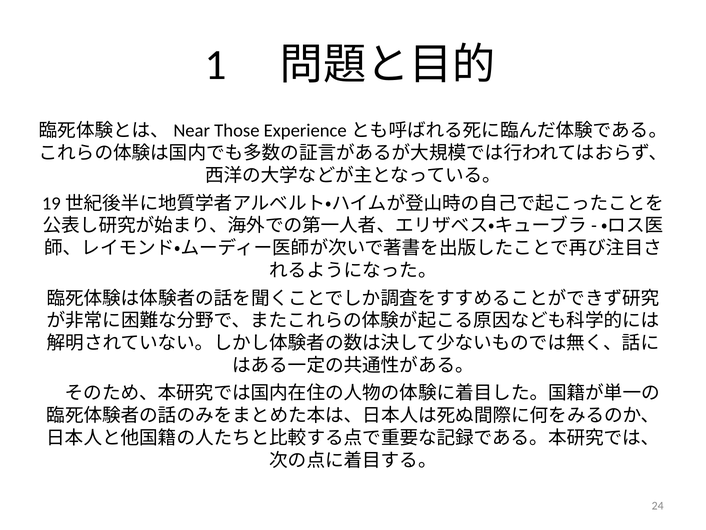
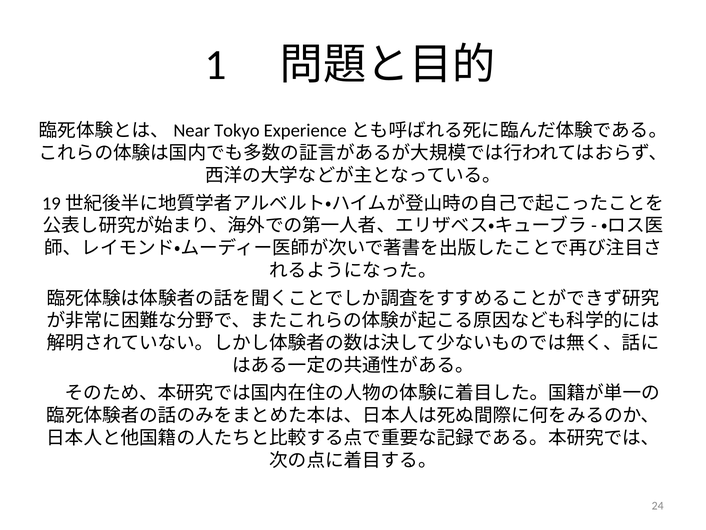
Those: Those -> Tokyo (237, 131)
